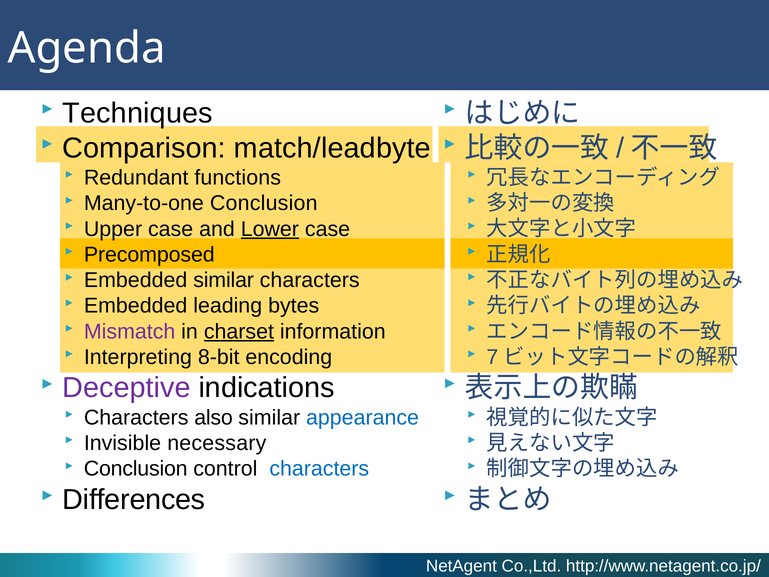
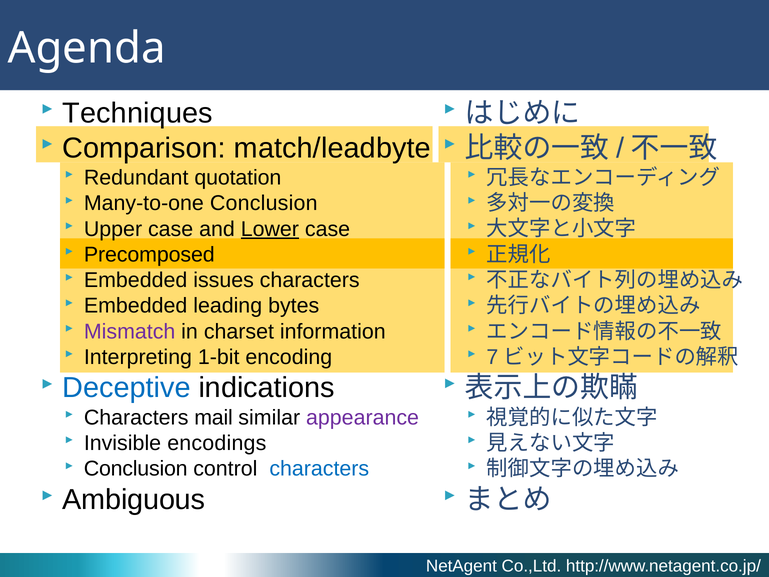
functions: functions -> quotation (238, 178)
Embedded similar: similar -> issues (224, 280)
charset underline: present -> none (239, 331)
8-bit: 8-bit -> 1-bit (219, 357)
Deceptive colour: purple -> blue (127, 388)
also: also -> mail (214, 417)
appearance colour: blue -> purple (363, 417)
necessary: necessary -> encodings (217, 443)
Differences: Differences -> Ambiguous (134, 499)
